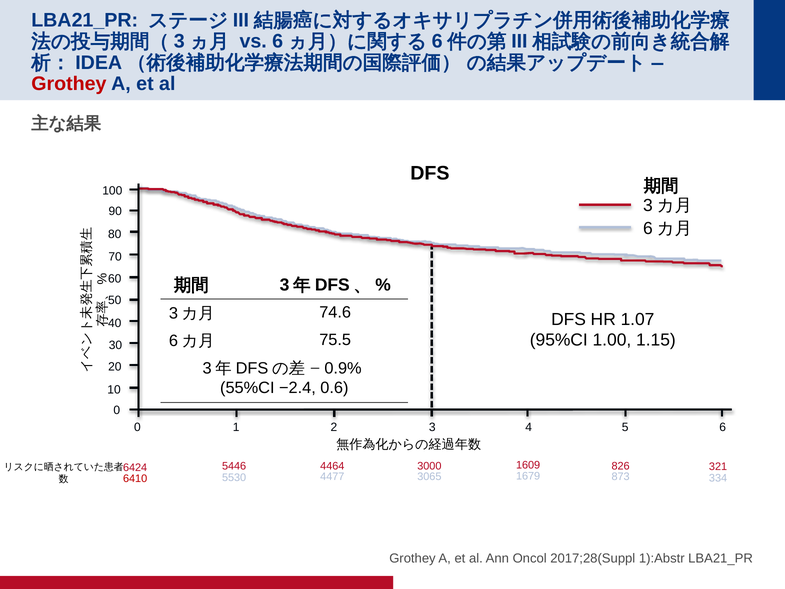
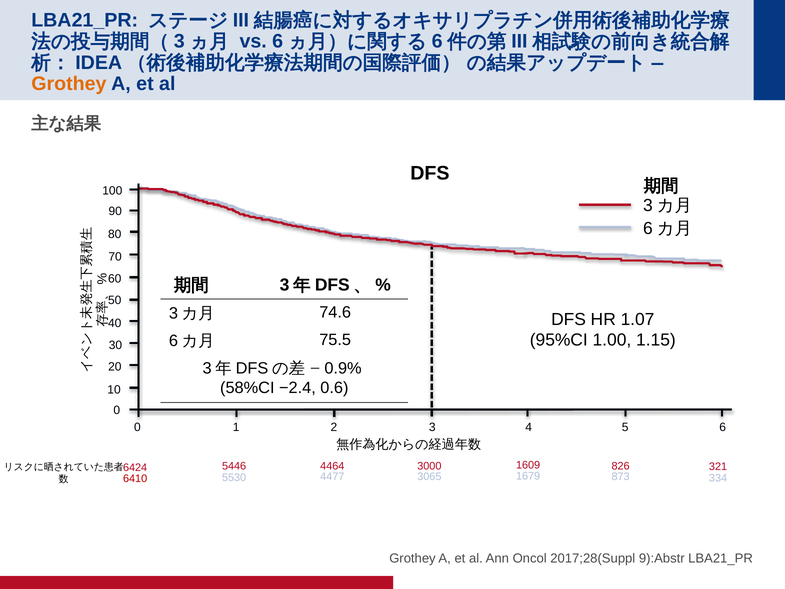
Grothey colour: red -> orange (69, 84)
55%CI: 55%CI -> 58%CI (247, 388)
1):Abstr: 1):Abstr -> 9):Abstr (662, 558)
